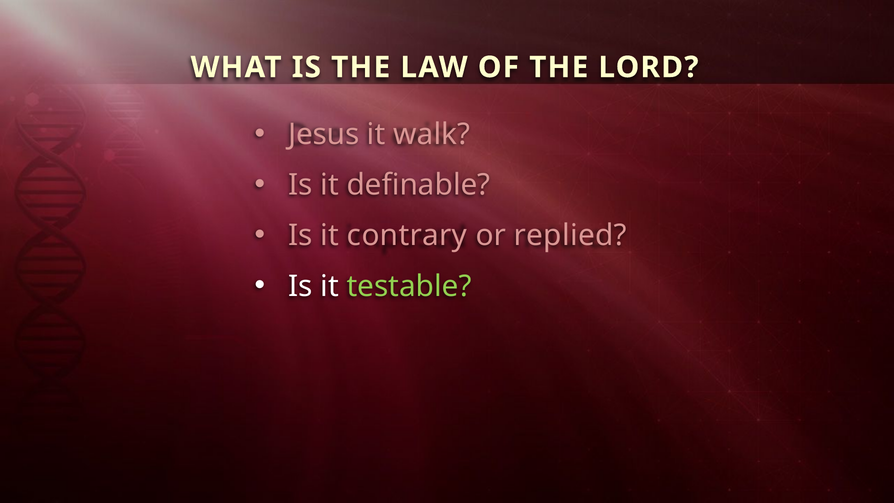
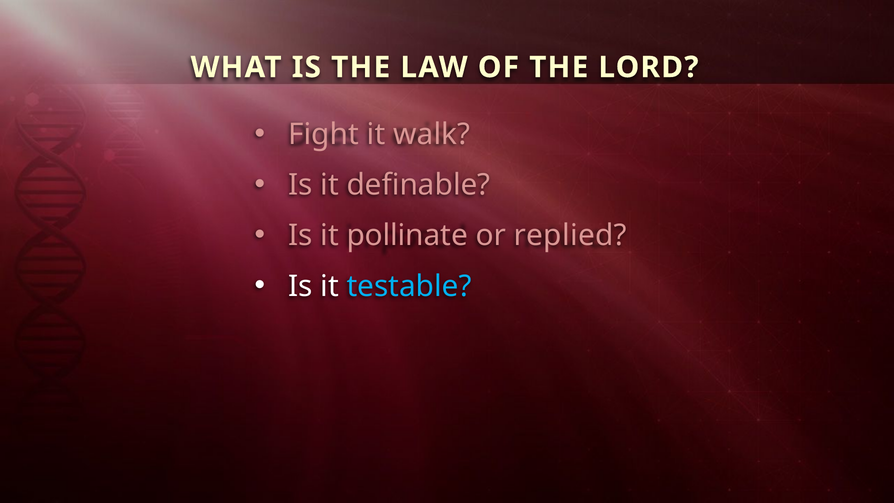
Jesus: Jesus -> Fight (324, 134)
contrary: contrary -> pollinate (407, 236)
testable colour: light green -> light blue (409, 286)
